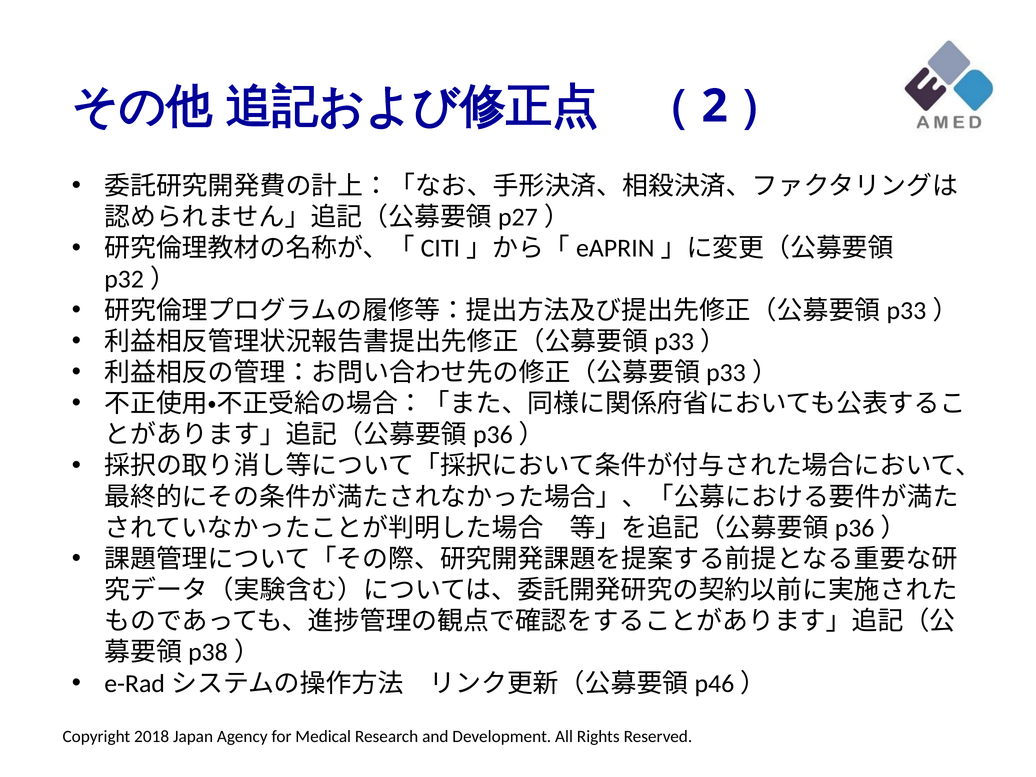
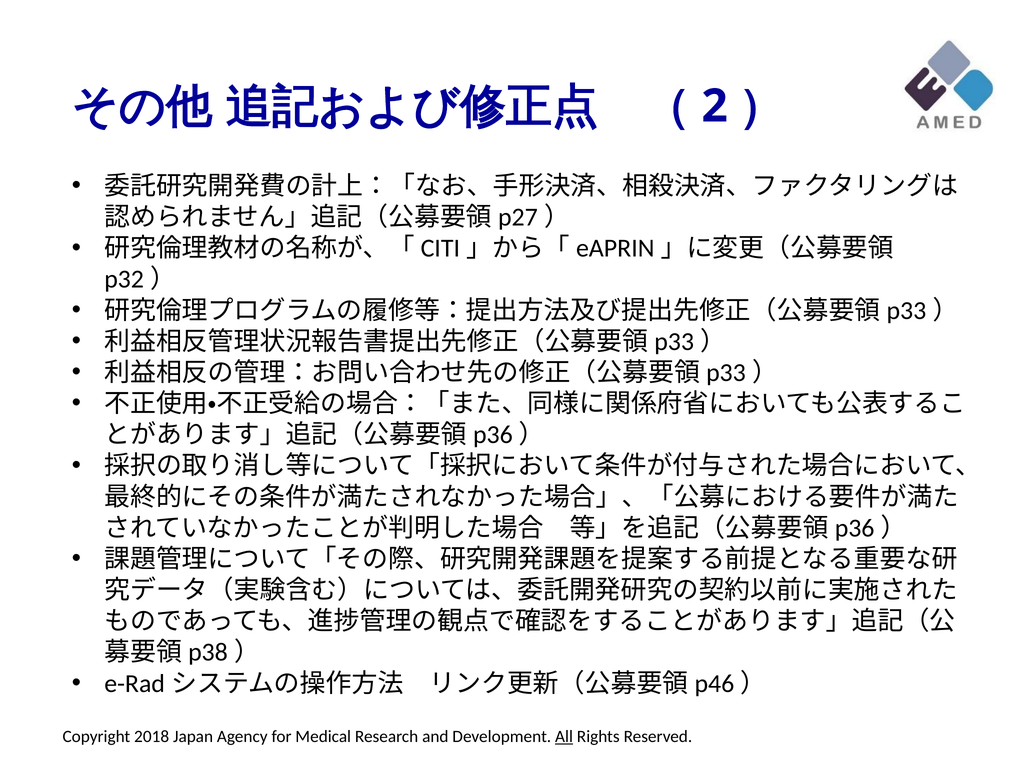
All underline: none -> present (564, 737)
